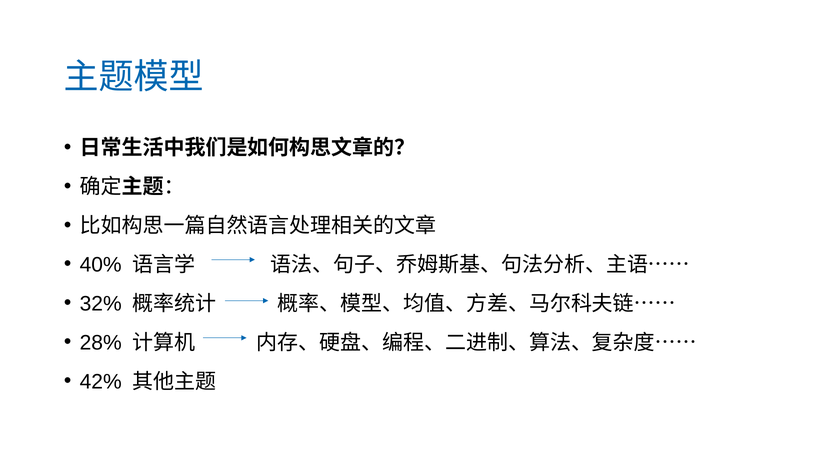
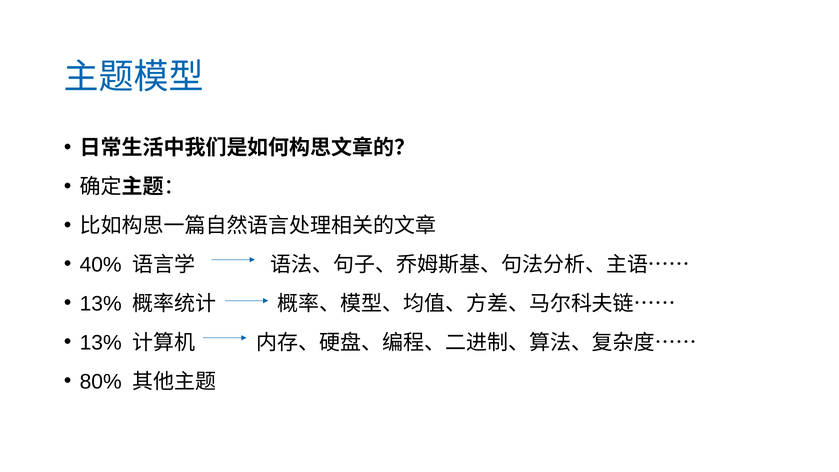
32%: 32% -> 13% (101, 304)
28%: 28% -> 13% (101, 343)
42%: 42% -> 80% (101, 382)
